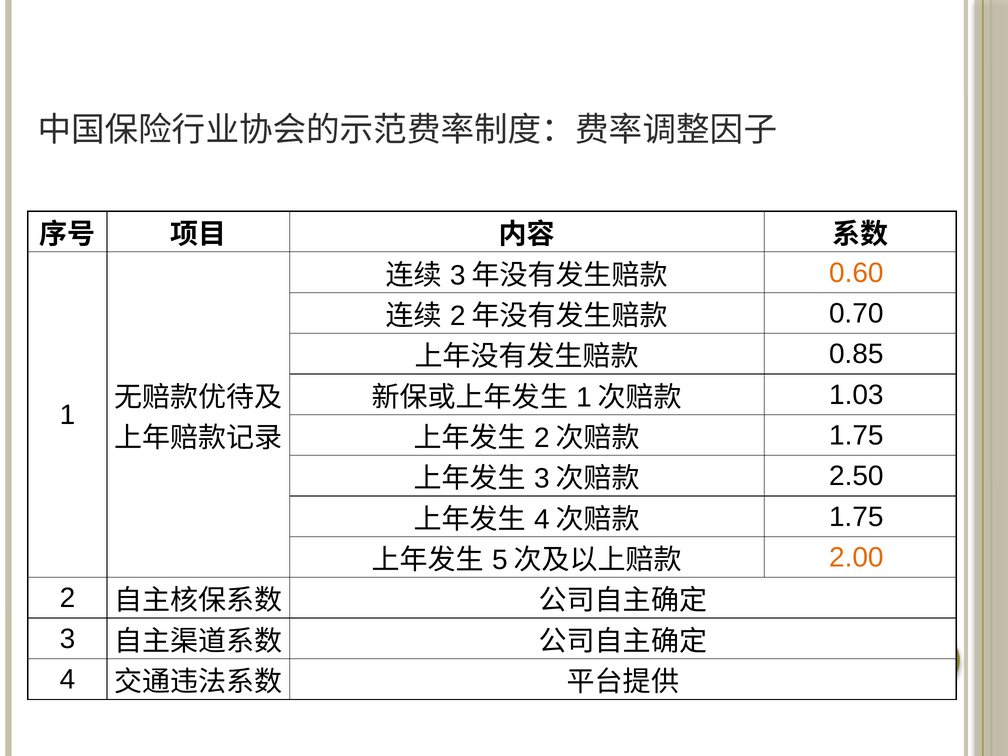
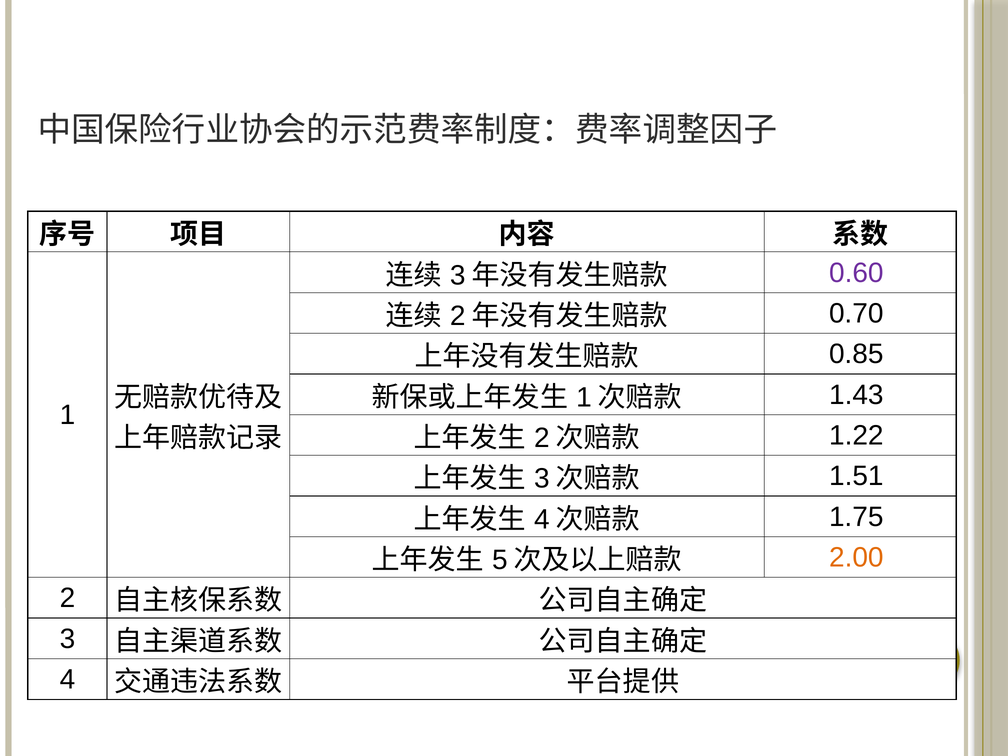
0.60 colour: orange -> purple (856, 273)
1.03: 1.03 -> 1.43 (856, 395)
1.75: 1.75 -> 1.22 (856, 435)
2.50: 2.50 -> 1.51 (856, 476)
